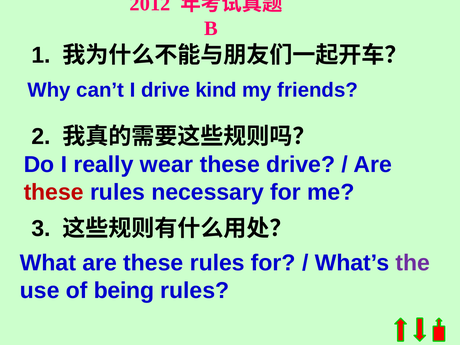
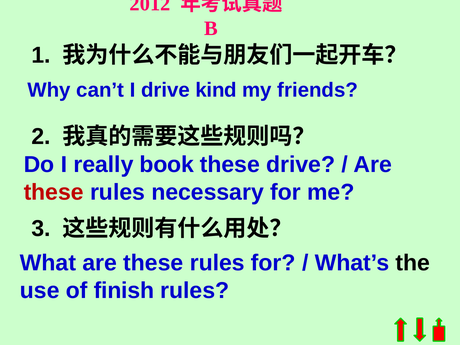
wear: wear -> book (167, 165)
the colour: purple -> black (413, 263)
being: being -> finish (124, 290)
